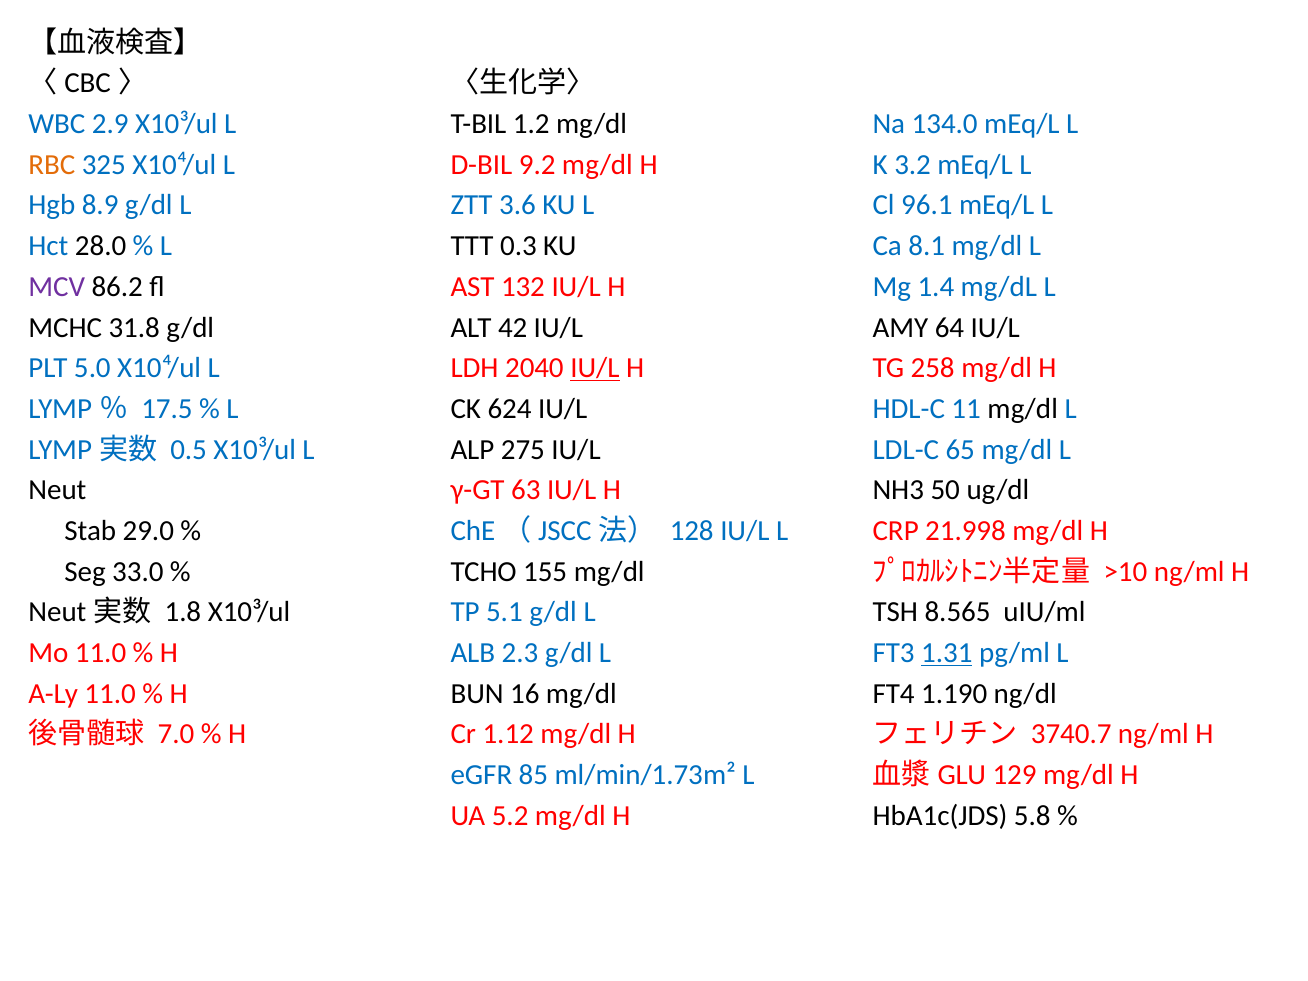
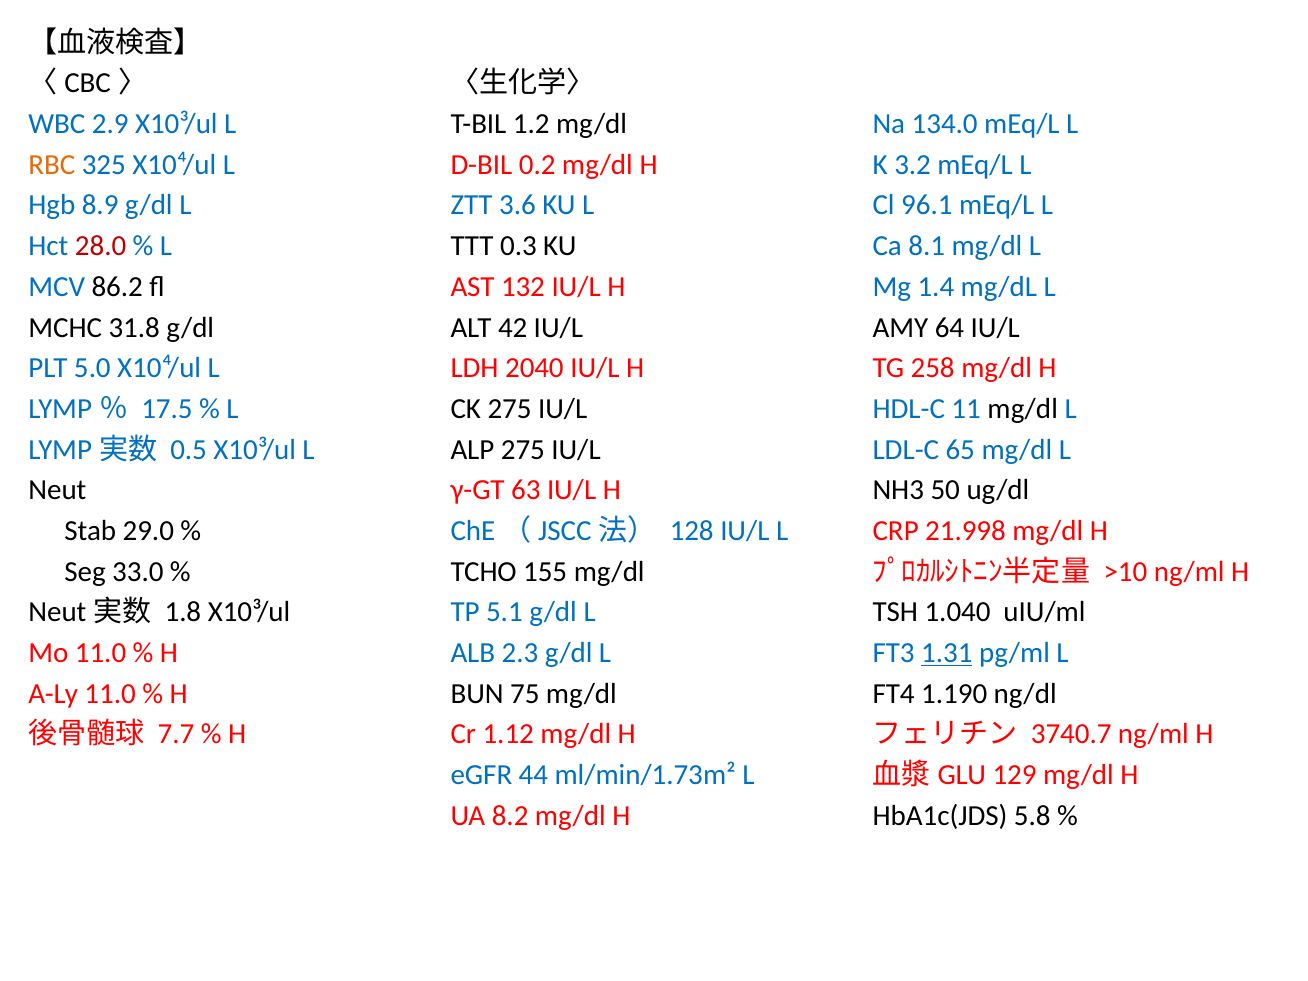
9.2: 9.2 -> 0.2 (537, 165)
28.0 colour: black -> red (101, 246)
MCV colour: purple -> blue (57, 287)
IU/L underline: present -> none (595, 368)
CK 624: 624 -> 275 (510, 409)
8.565: 8.565 -> 1.040 (958, 612)
16: 16 -> 75 (525, 694)
7.0: 7.0 -> 7.7 (176, 734)
85: 85 -> 44 (533, 775)
5.2: 5.2 -> 8.2 (510, 816)
